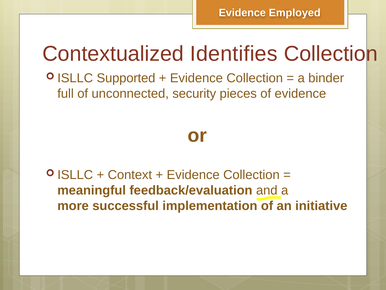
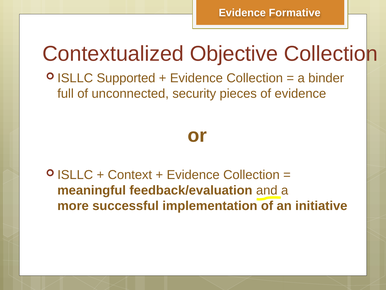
Employed: Employed -> Formative (295, 13)
Identifies: Identifies -> Objective (234, 54)
